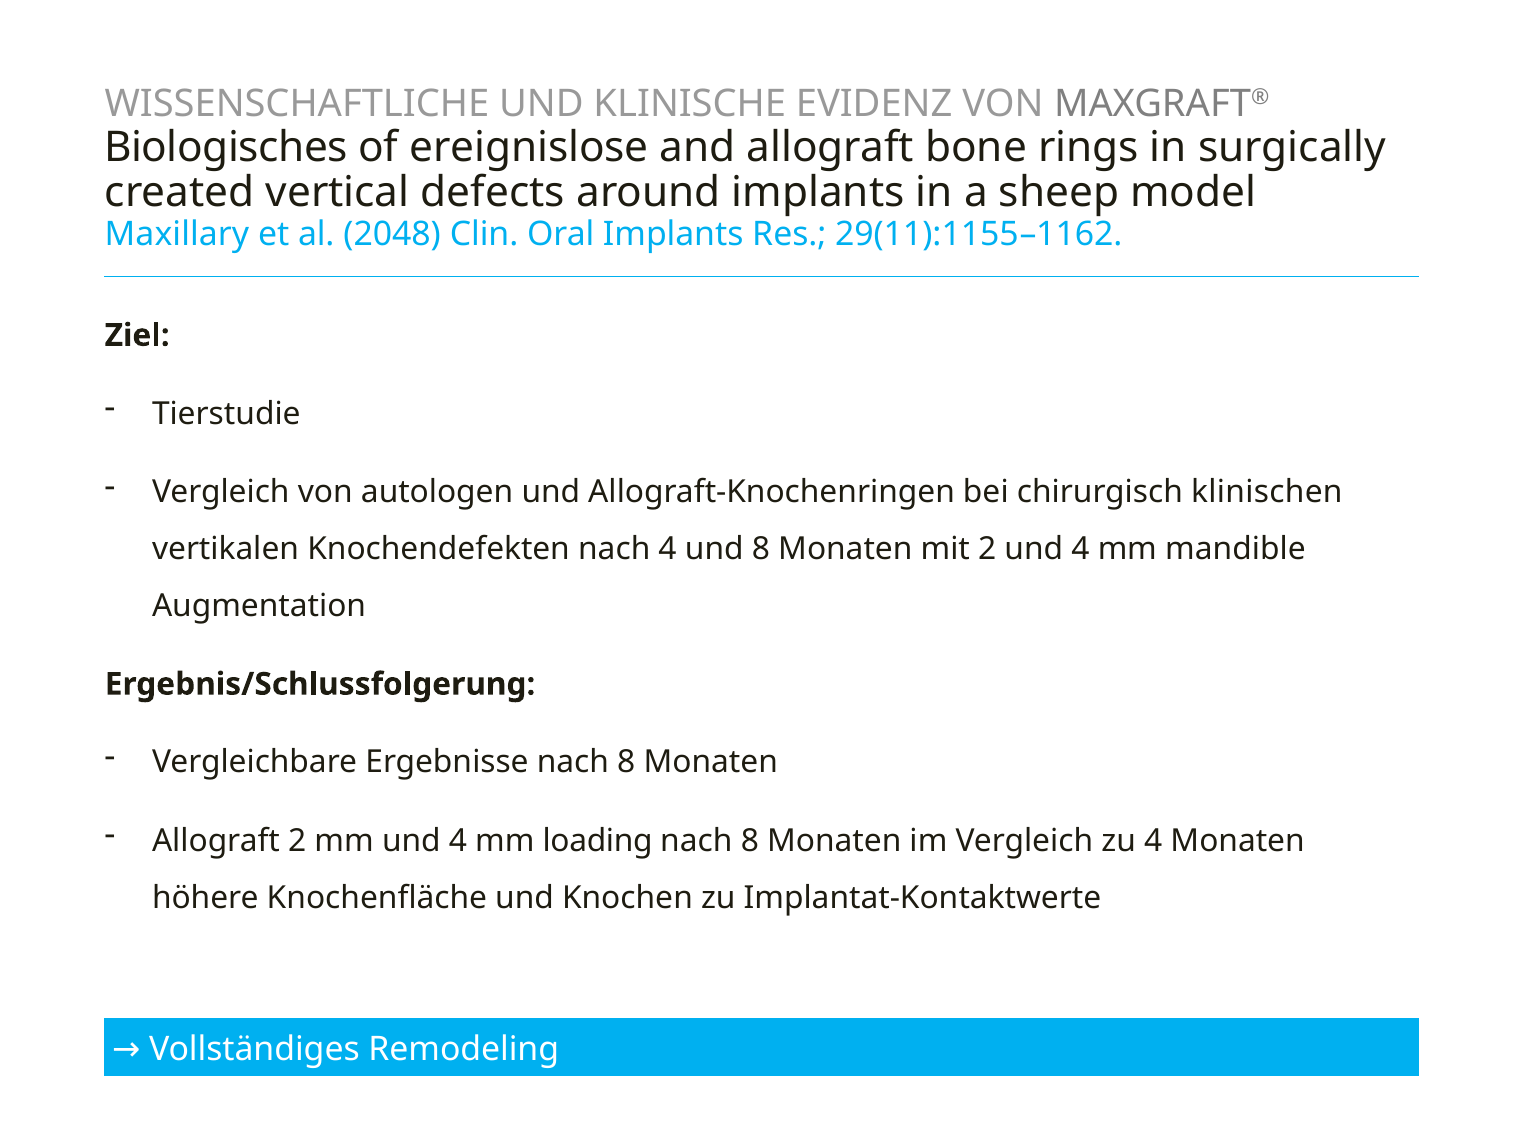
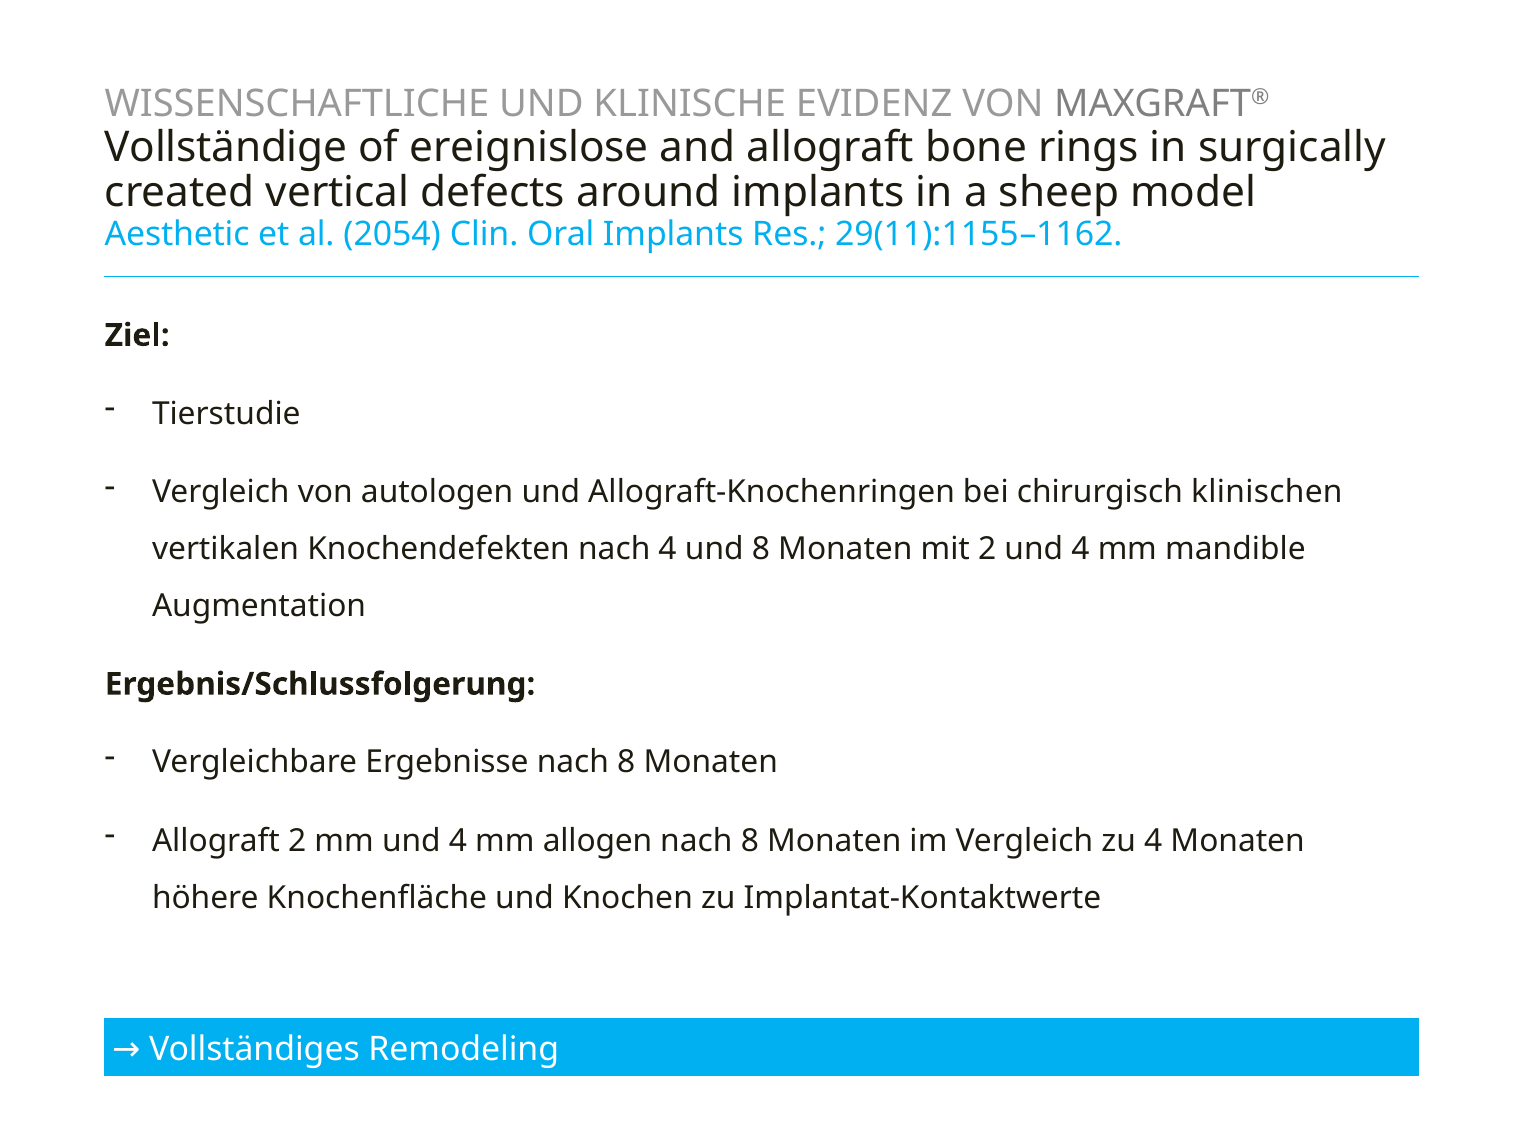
Biologisches: Biologisches -> Vollständige (226, 147)
Maxillary: Maxillary -> Aesthetic (177, 234)
2048: 2048 -> 2054 (392, 234)
loading: loading -> allogen (598, 841)
